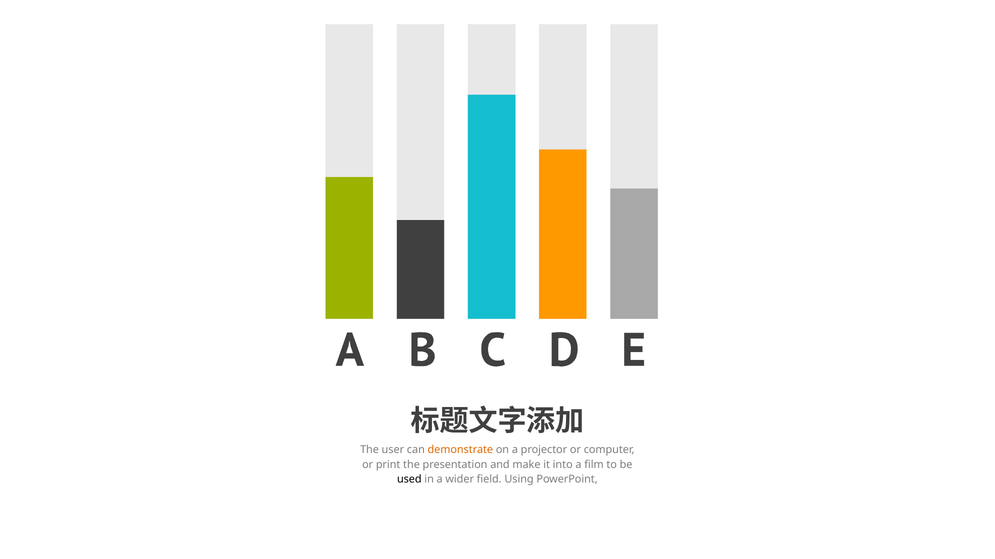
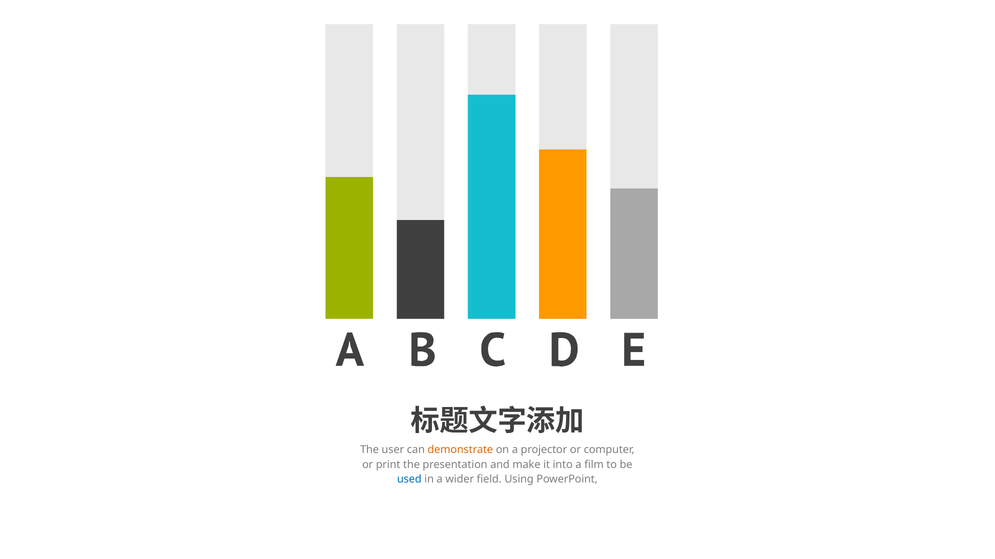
used colour: black -> blue (409, 480)
